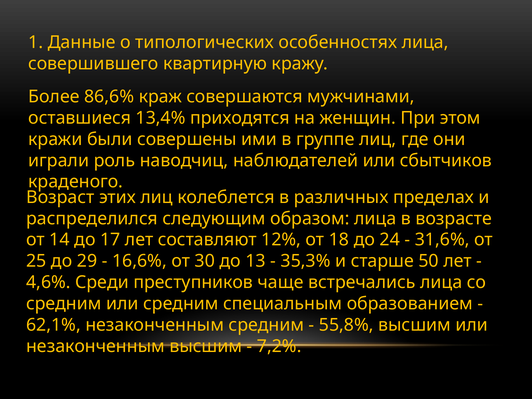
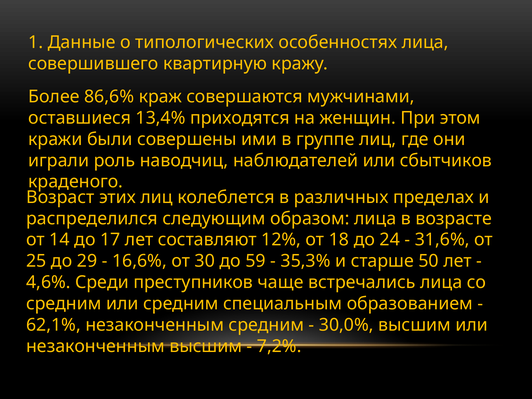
13: 13 -> 59 (256, 261)
55,8%: 55,8% -> 30,0% (346, 325)
